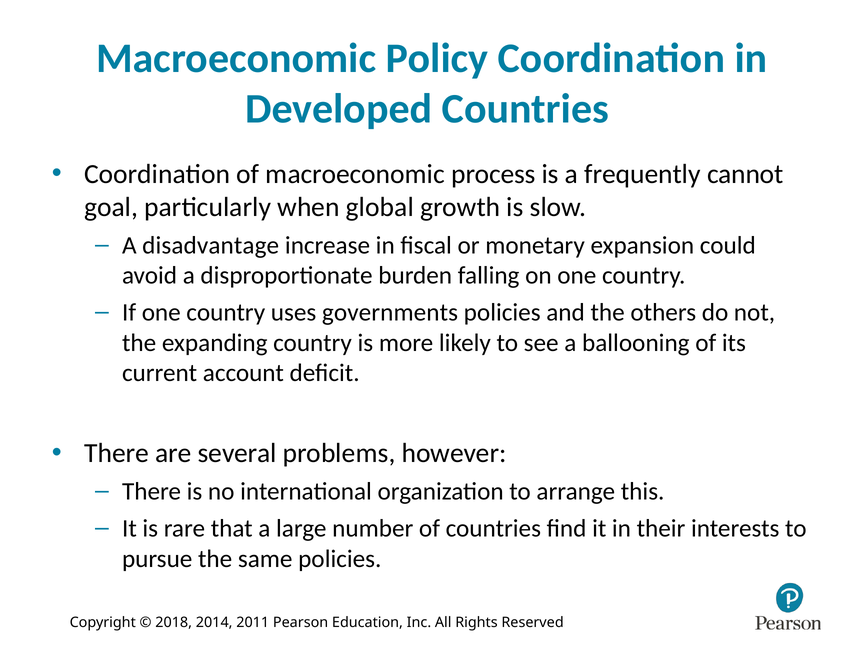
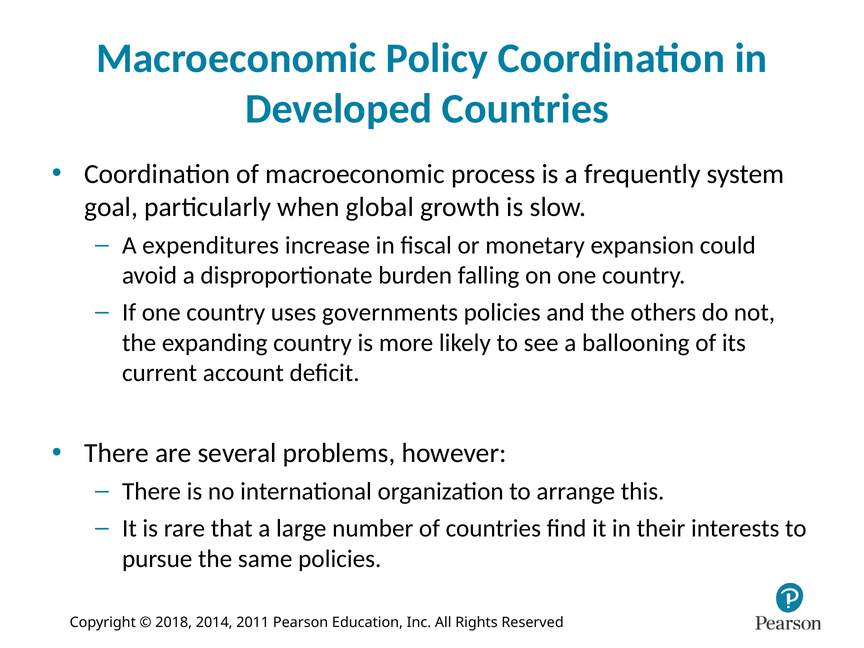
cannot: cannot -> system (745, 174)
disadvantage: disadvantage -> expenditures (211, 245)
